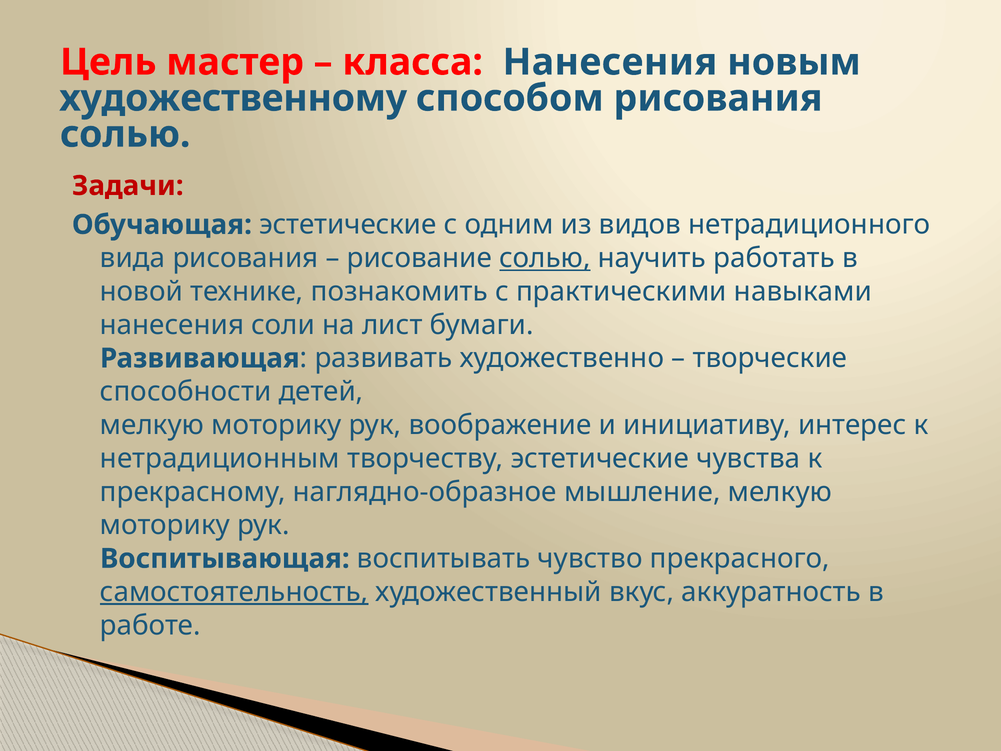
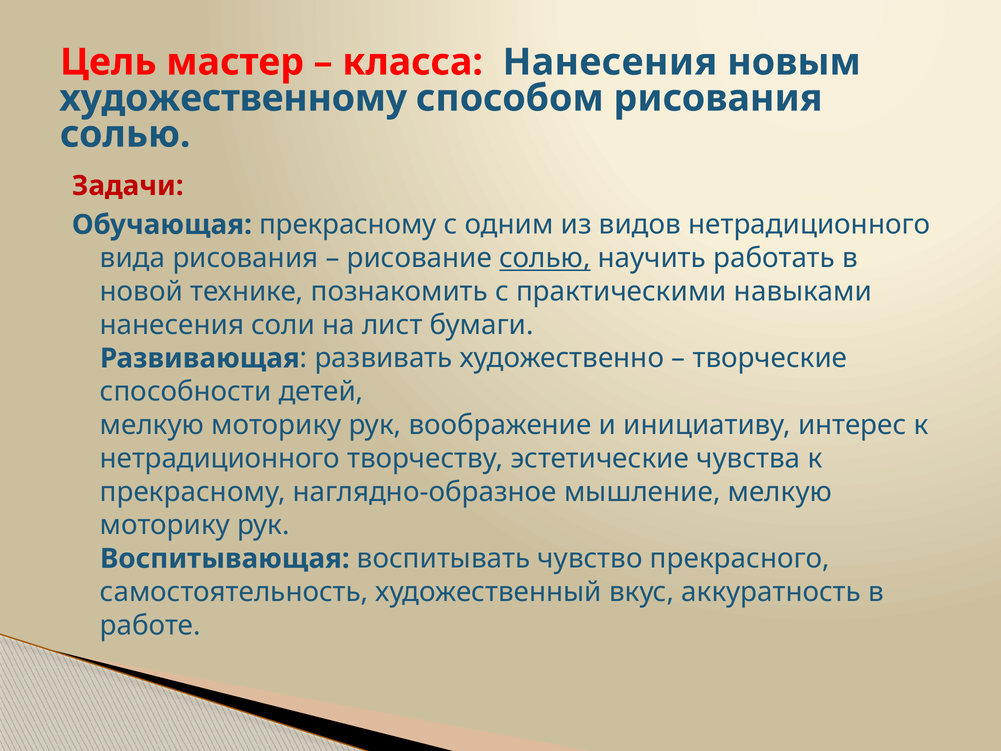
Обучающая эстетические: эстетические -> прекрасному (348, 225)
нетрадиционным: нетрадиционным -> нетрадиционного (220, 458)
самостоятельность underline: present -> none (234, 592)
